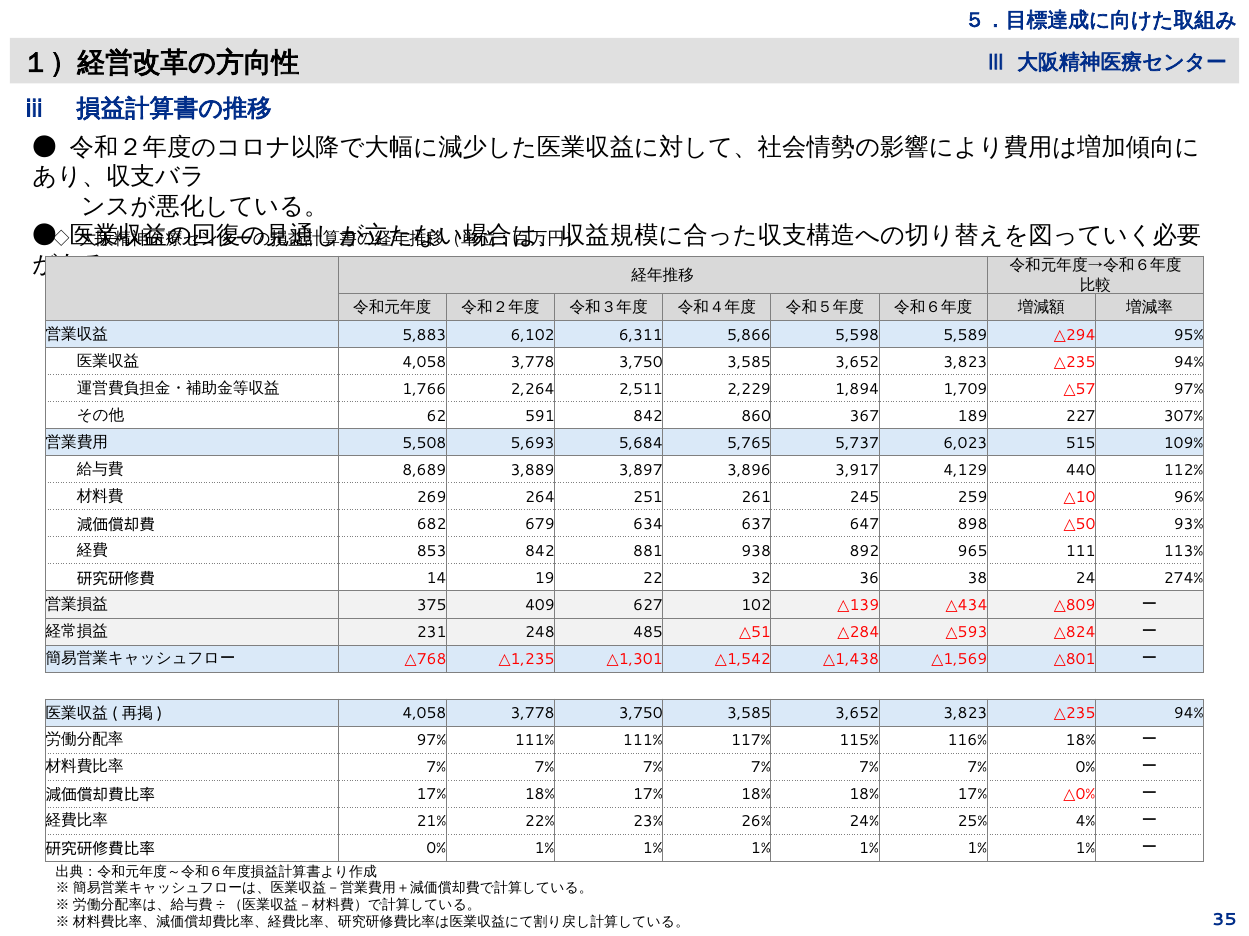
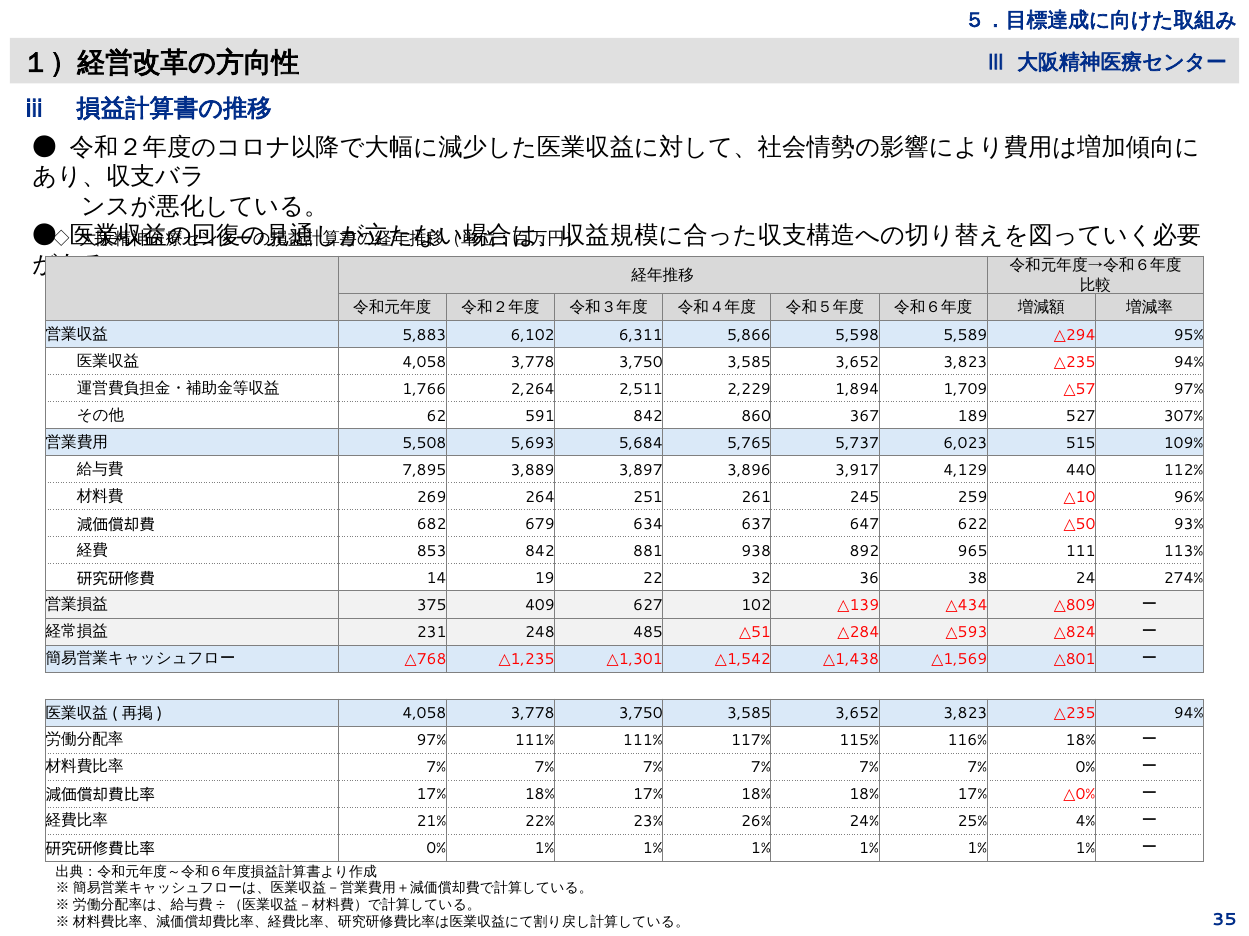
227: 227 -> 527 (1081, 416)
8,689: 8,689 -> 7,895 (424, 470)
898: 898 -> 622 (973, 525)
